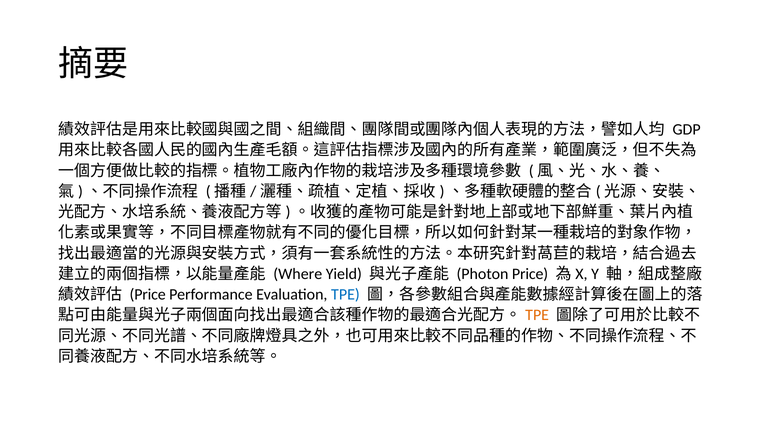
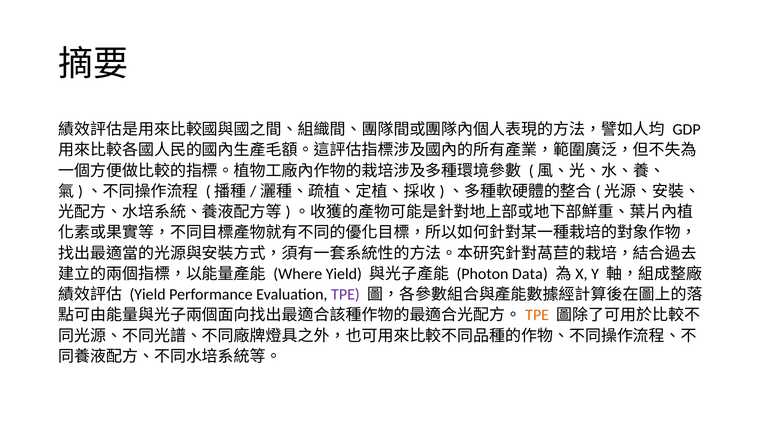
Photon Price: Price -> Data (530, 274)
Price: Price -> Yield (148, 295)
TPE colour: blue -> purple (345, 295)
